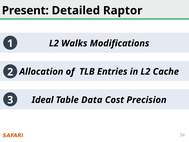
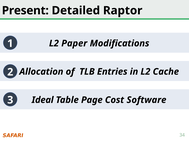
Walks: Walks -> Paper (74, 43)
Data: Data -> Page (92, 100)
Precision: Precision -> Software (146, 100)
